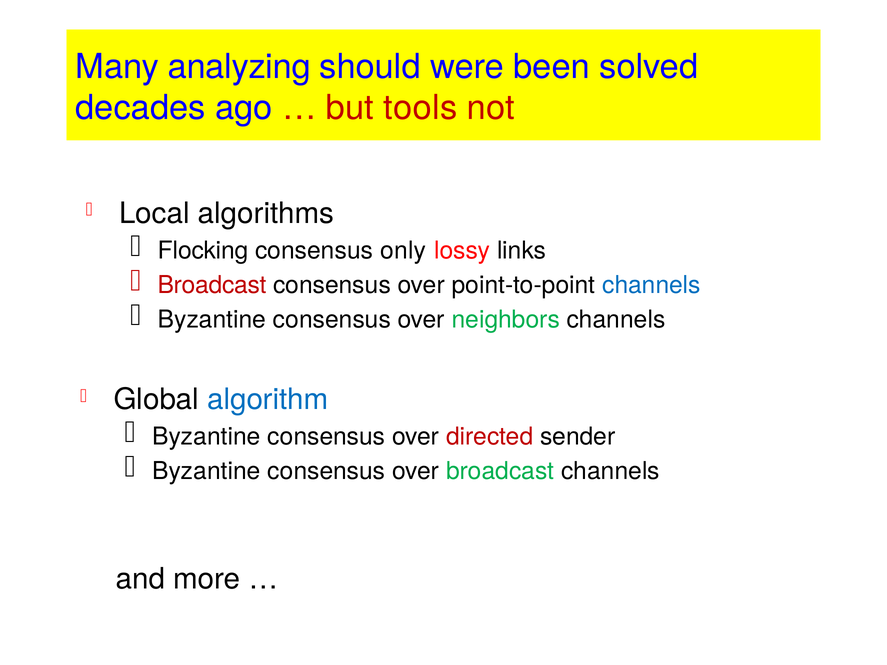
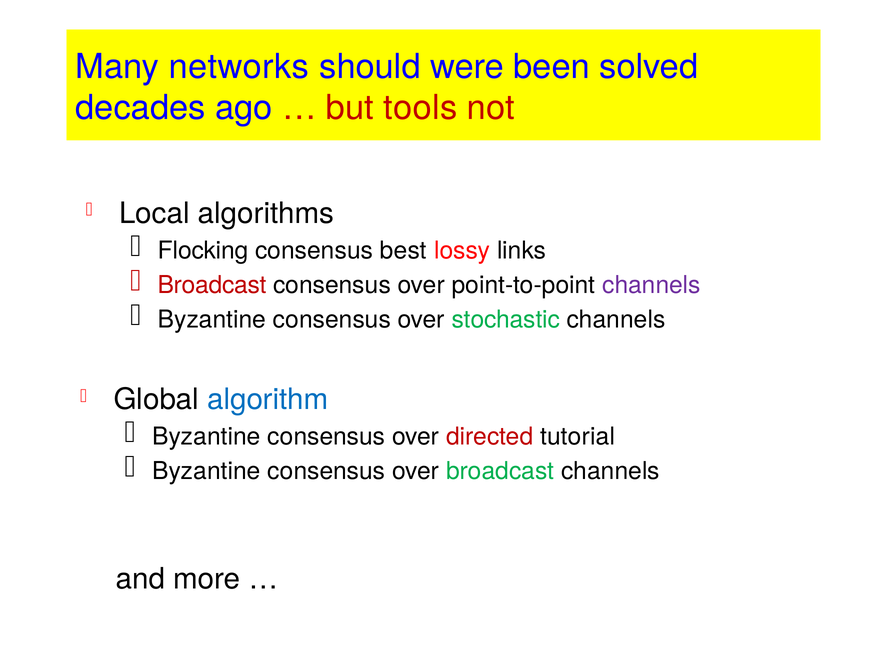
analyzing: analyzing -> networks (239, 67)
only: only -> best (403, 251)
channels colour: blue -> purple (651, 285)
neighbors: neighbors -> stochastic (506, 320)
sender: sender -> tutorial (578, 437)
